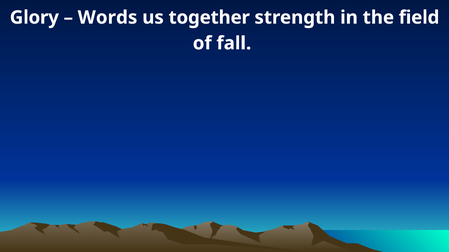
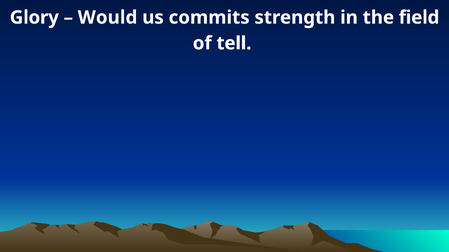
Words: Words -> Would (108, 18)
together: together -> commits (209, 18)
fall: fall -> tell (234, 43)
